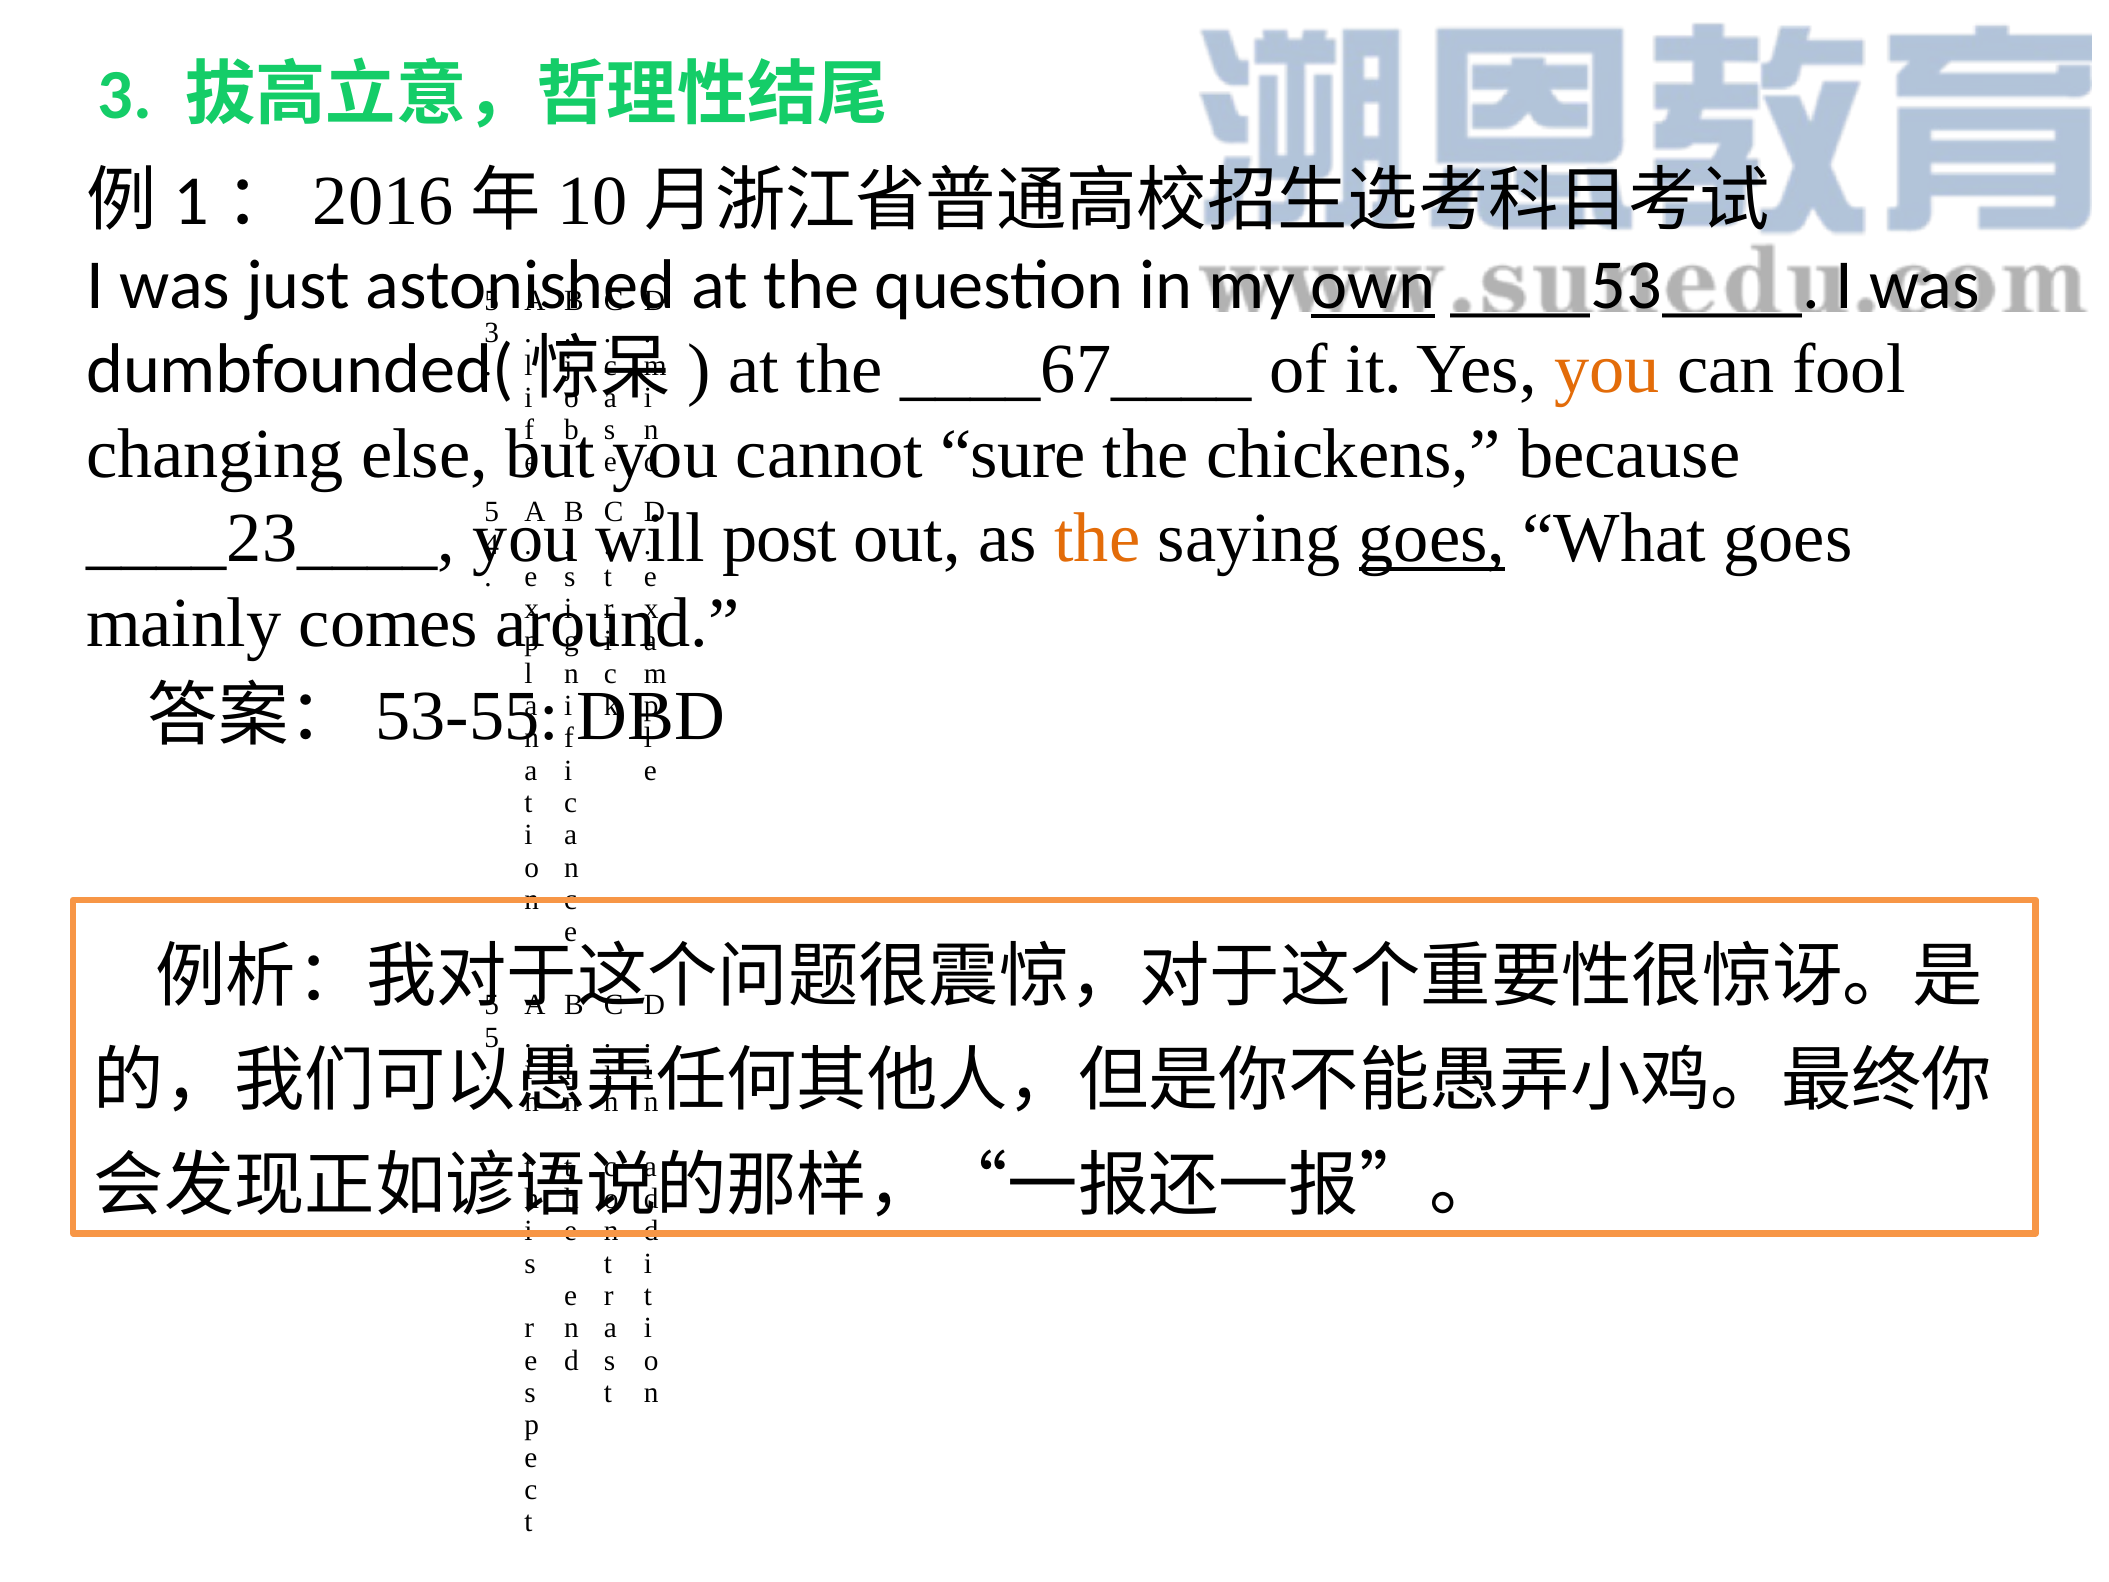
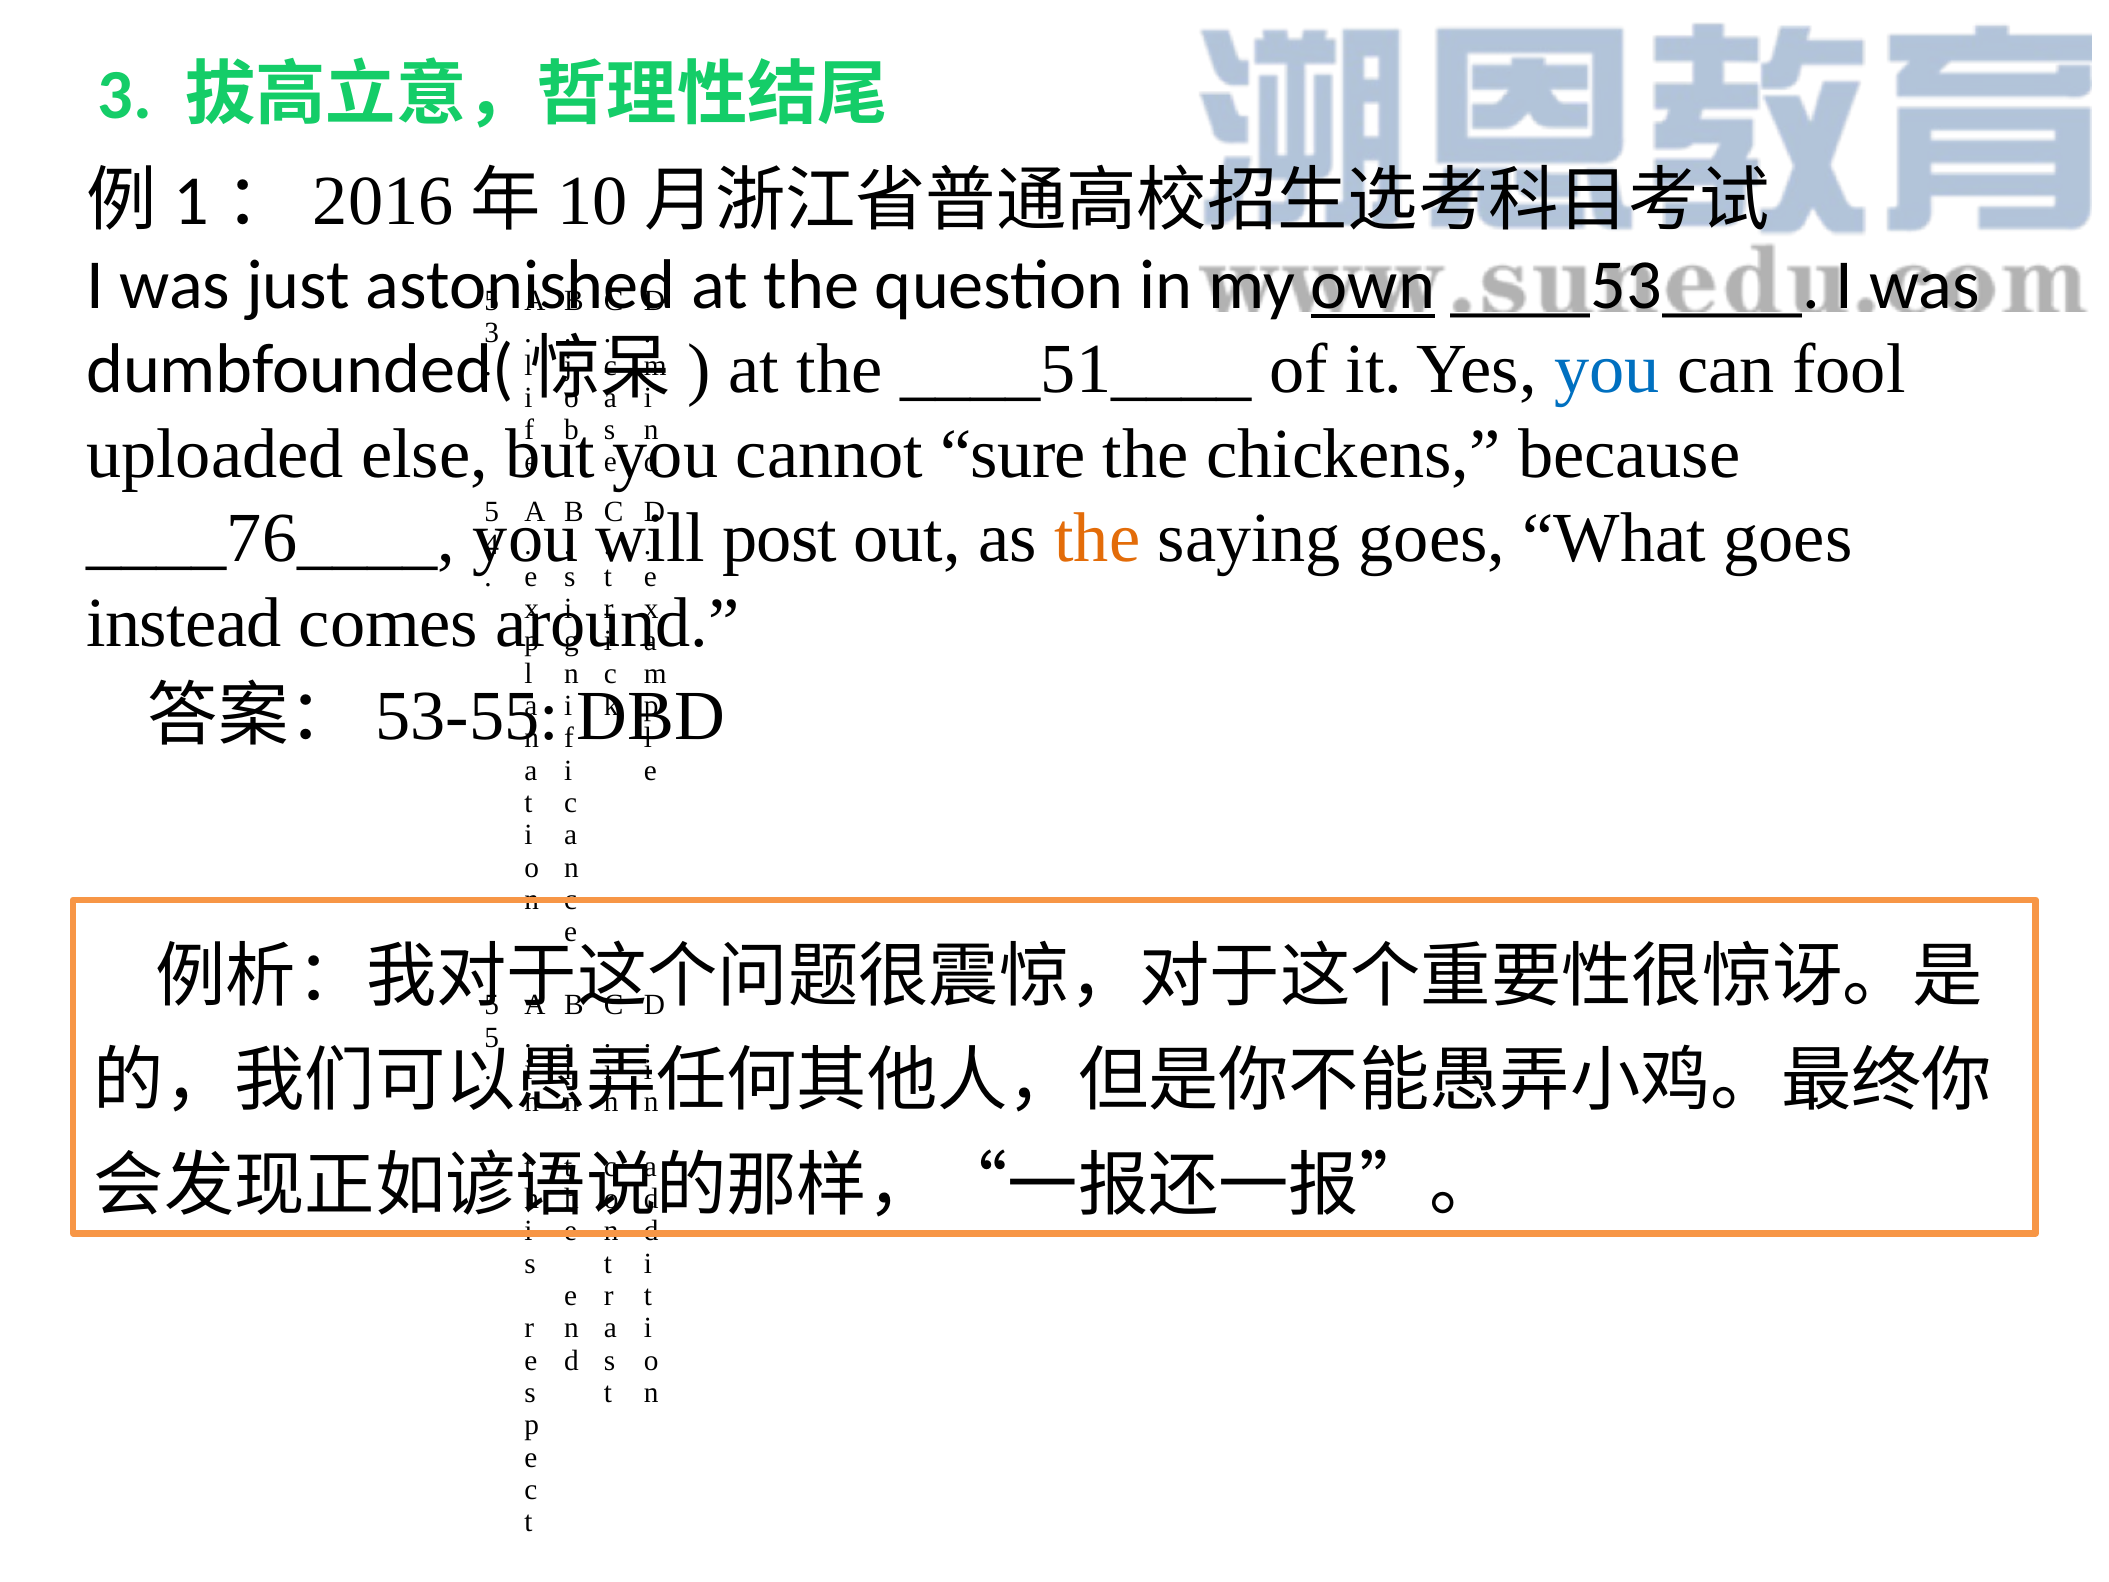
____67____: ____67____ -> ____51____ (1076, 370)
you colour: orange -> blue (1607, 370)
changing: changing -> uploaded (215, 454)
____23____: ____23____ -> ____76____ (271, 538)
goes underline: present -> none (1432, 538)
mainly: mainly -> instead (184, 623)
